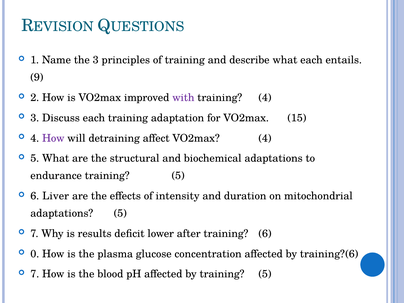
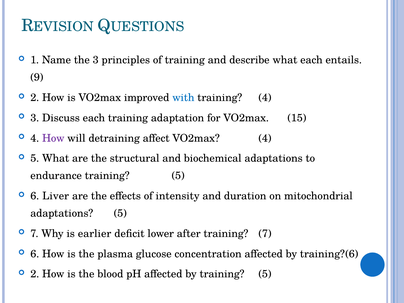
with colour: purple -> blue (183, 98)
results: results -> earlier (95, 234)
training 6: 6 -> 7 (265, 234)
0: 0 -> 6 (35, 254)
7: 7 -> 2 (35, 274)
